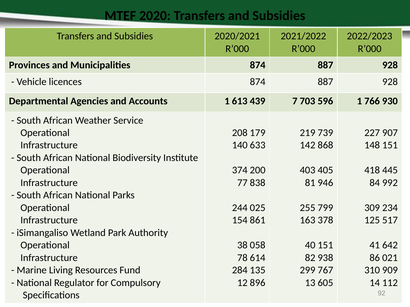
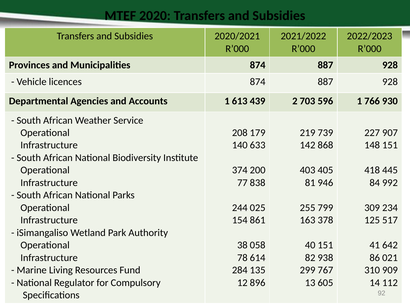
7: 7 -> 2 (295, 101)
